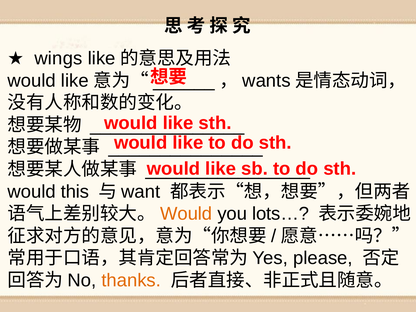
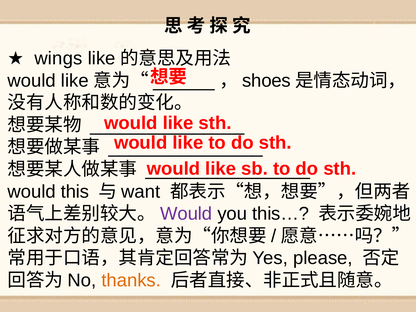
wants: wants -> shoes (267, 81)
Would colour: orange -> purple (186, 214)
lots…: lots… -> this… (281, 214)
